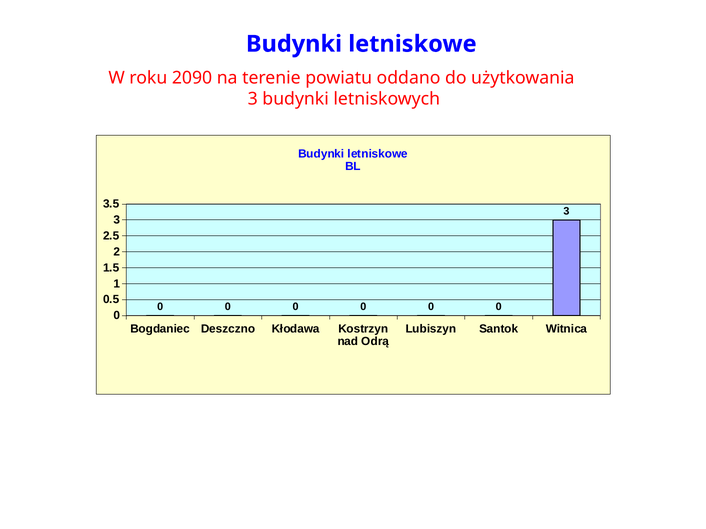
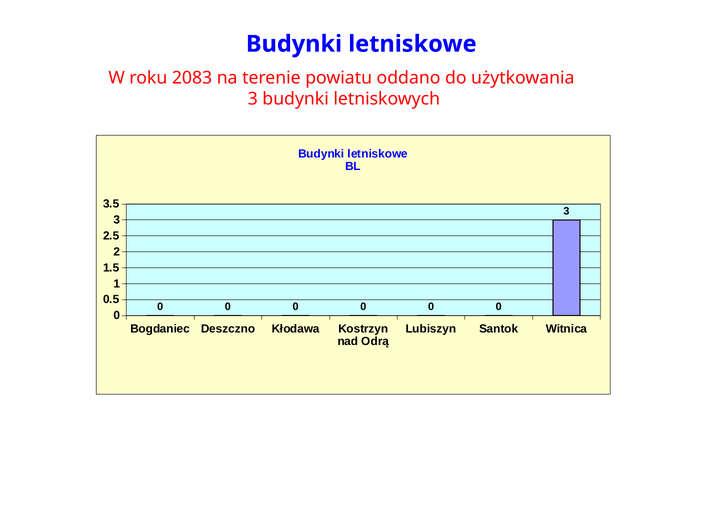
2090: 2090 -> 2083 (192, 78)
